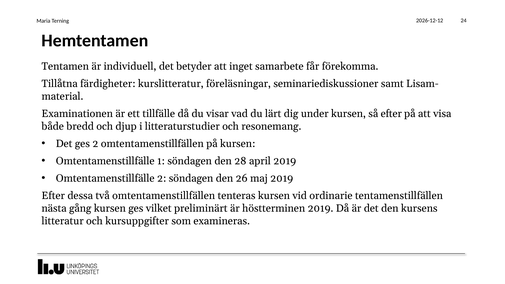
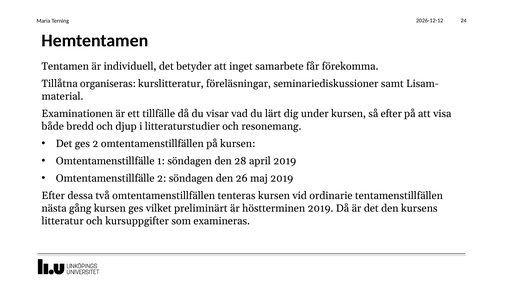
färdigheter: färdigheter -> organiseras (108, 84)
